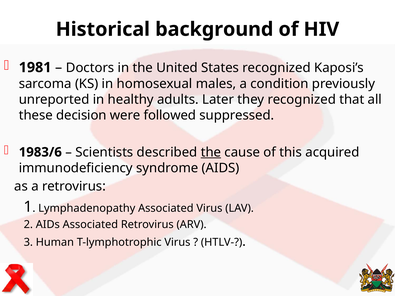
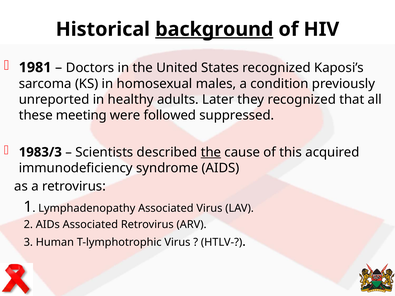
background underline: none -> present (214, 29)
decision: decision -> meeting (81, 115)
1983/6: 1983/6 -> 1983/3 (40, 152)
